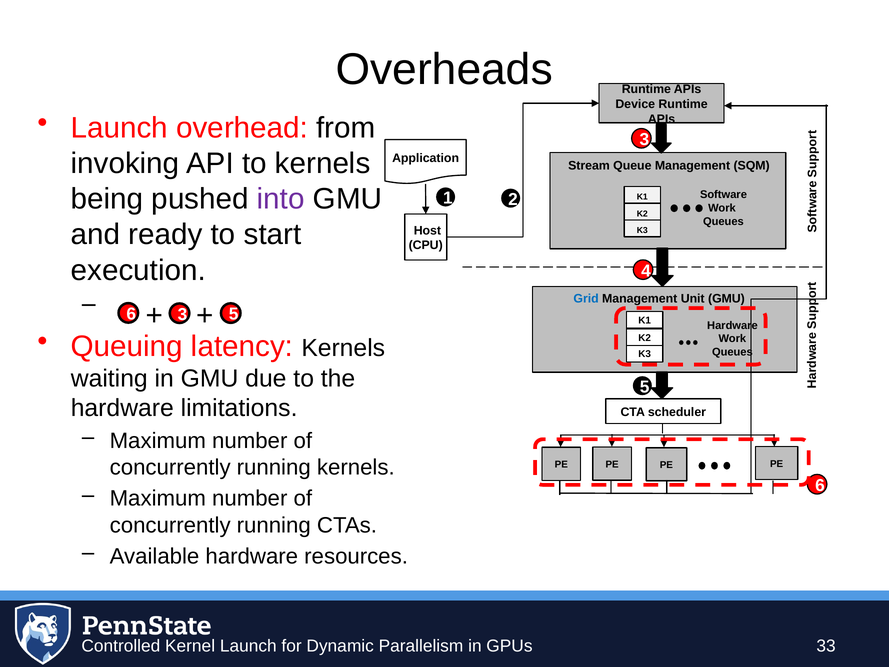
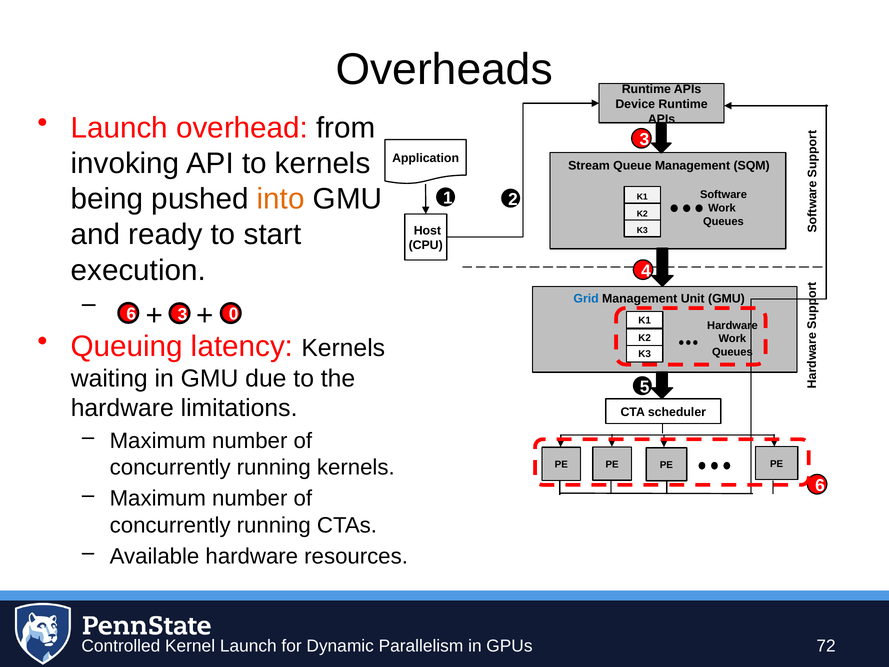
into colour: purple -> orange (281, 199)
3 5: 5 -> 0 (234, 314)
33: 33 -> 72 (826, 646)
